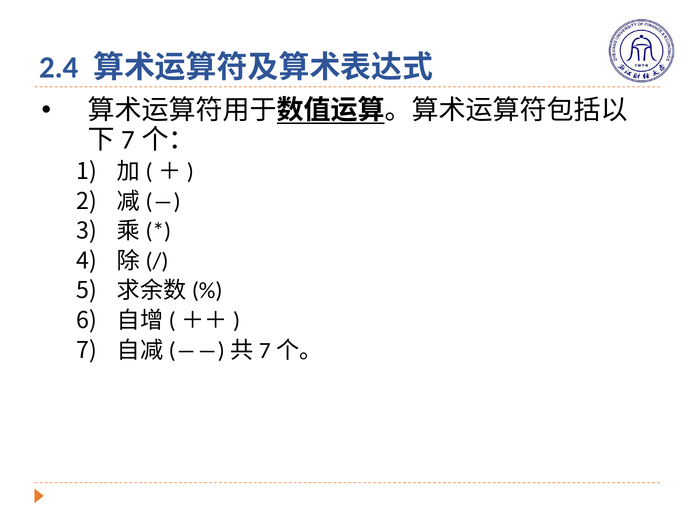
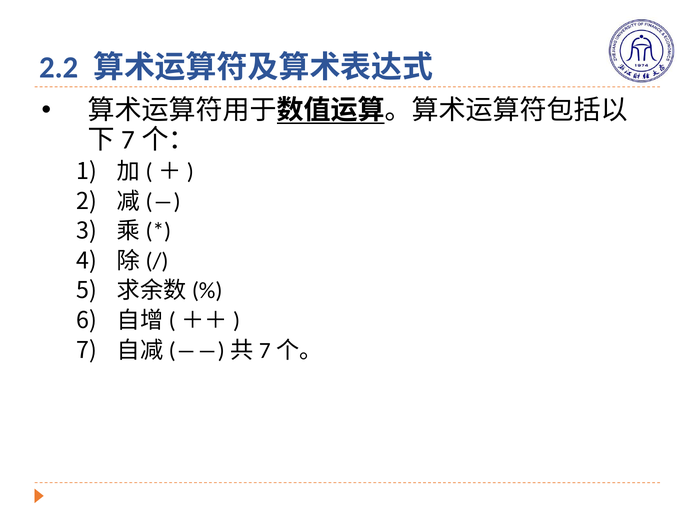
2.4: 2.4 -> 2.2 (59, 67)
